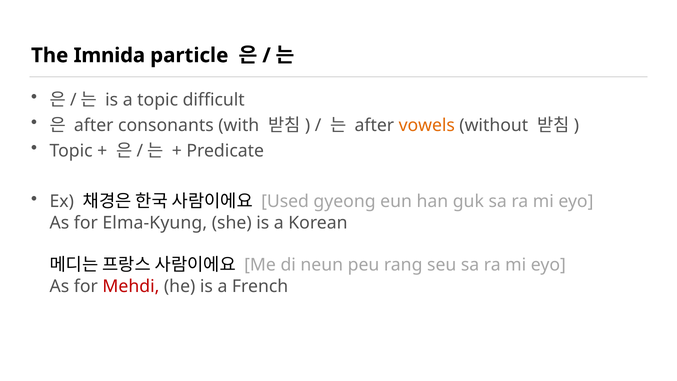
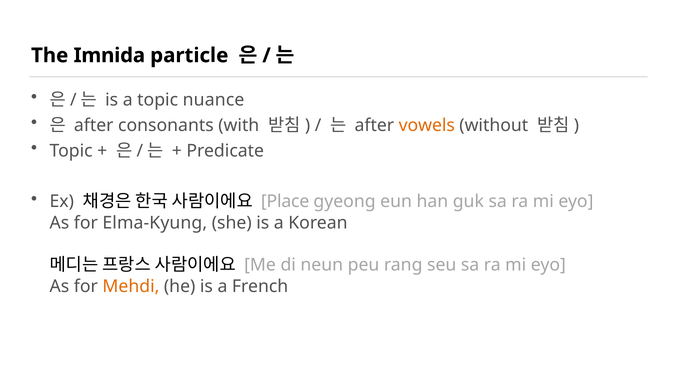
difficult: difficult -> nuance (214, 100)
Used: Used -> Place (285, 202)
Mehdi colour: red -> orange (131, 286)
